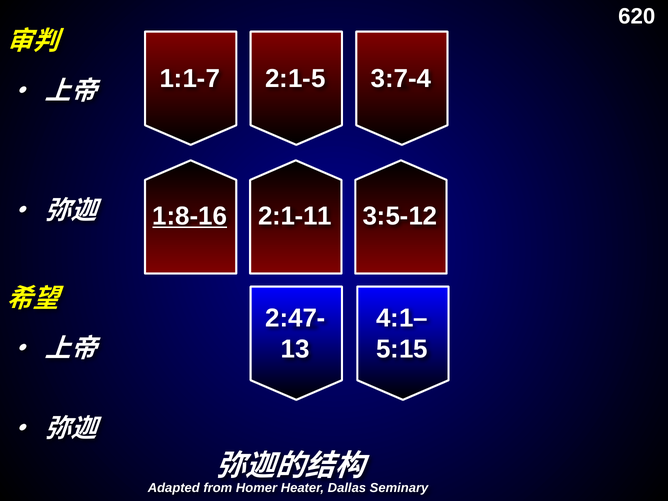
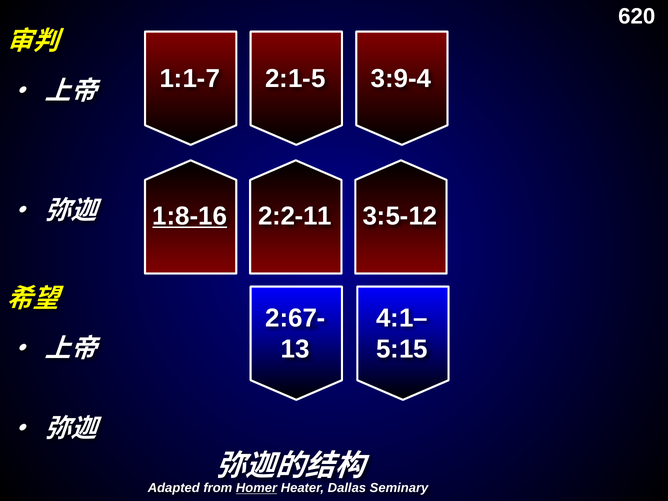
3:7-4: 3:7-4 -> 3:9-4 (401, 79)
2:1-11: 2:1-11 -> 2:2-11 (295, 216)
2:47-: 2:47- -> 2:67- (295, 318)
Homer underline: none -> present (257, 488)
